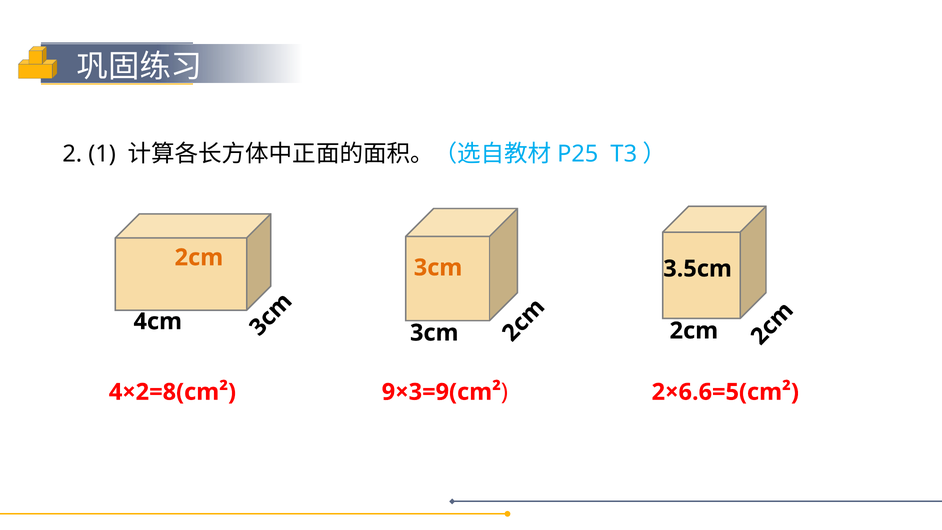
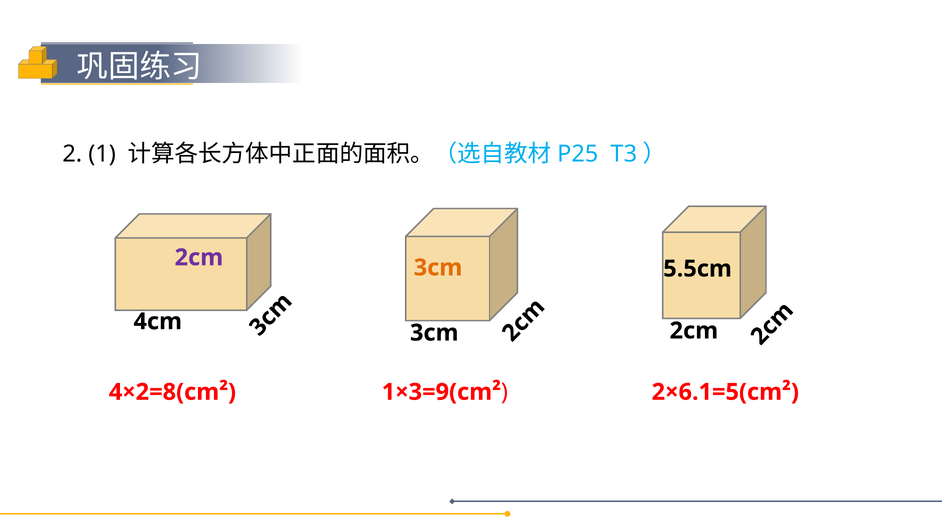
2cm colour: orange -> purple (199, 257)
3.5cm: 3.5cm -> 5.5cm (698, 269)
9×3=9(cm²: 9×3=9(cm² -> 1×3=9(cm² (441, 392)
2×6.6=5(cm²: 2×6.6=5(cm² -> 2×6.1=5(cm² (725, 392)
